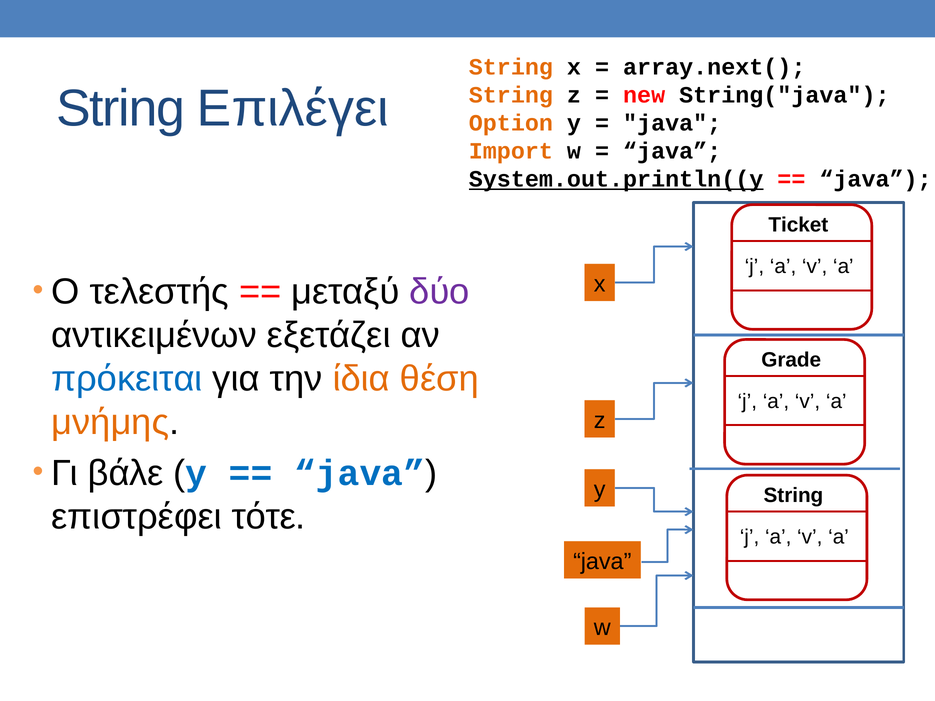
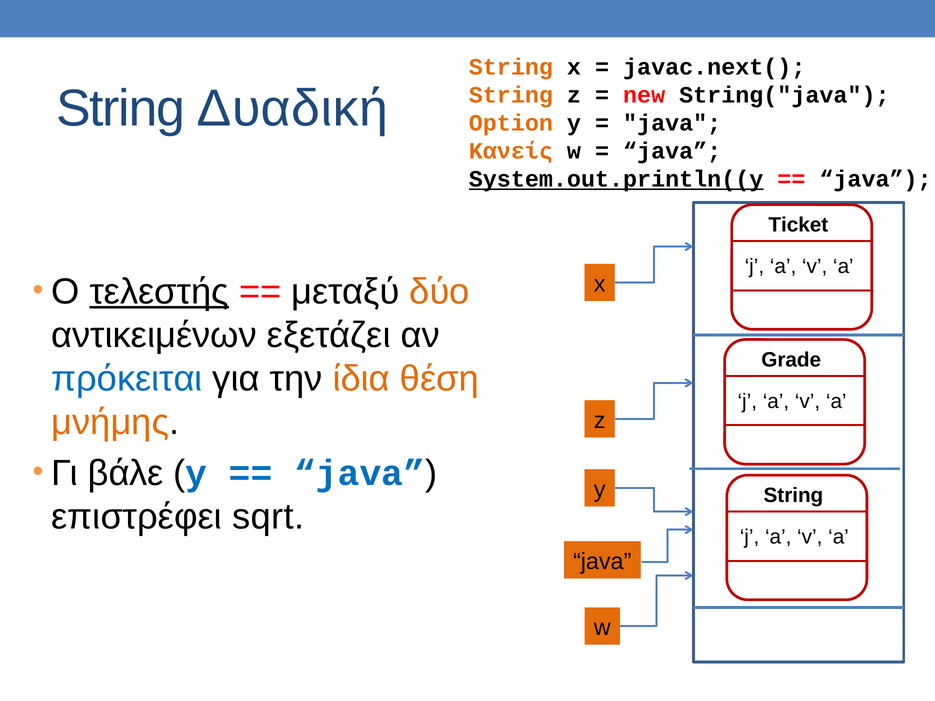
array.next(: array.next( -> javac.next( (714, 67)
Επιλέγει: Επιλέγει -> Δυαδική (293, 109)
Import: Import -> Κανείς (511, 151)
τελεστής underline: none -> present (159, 292)
δύο colour: purple -> orange (440, 292)
τότε: τότε -> sqrt (268, 517)
